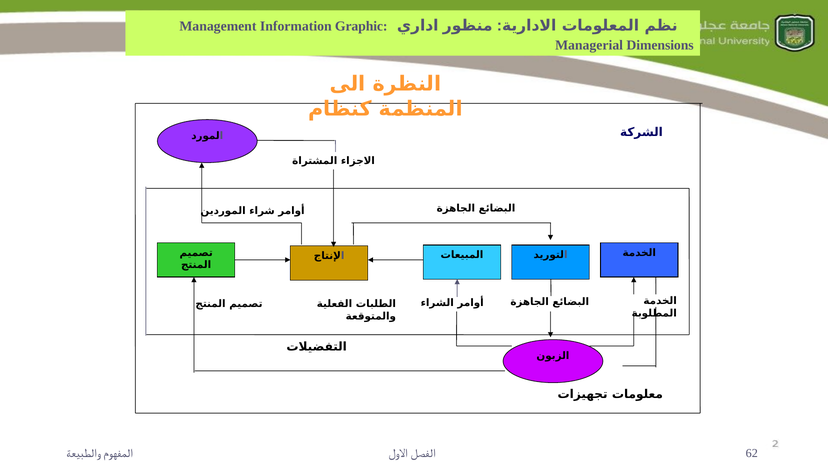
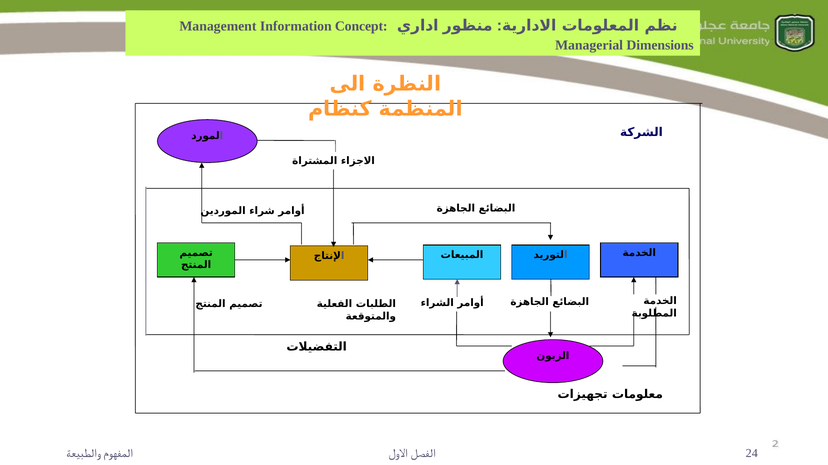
Graphic: Graphic -> Concept (361, 26)
62: 62 -> 24 (752, 454)
